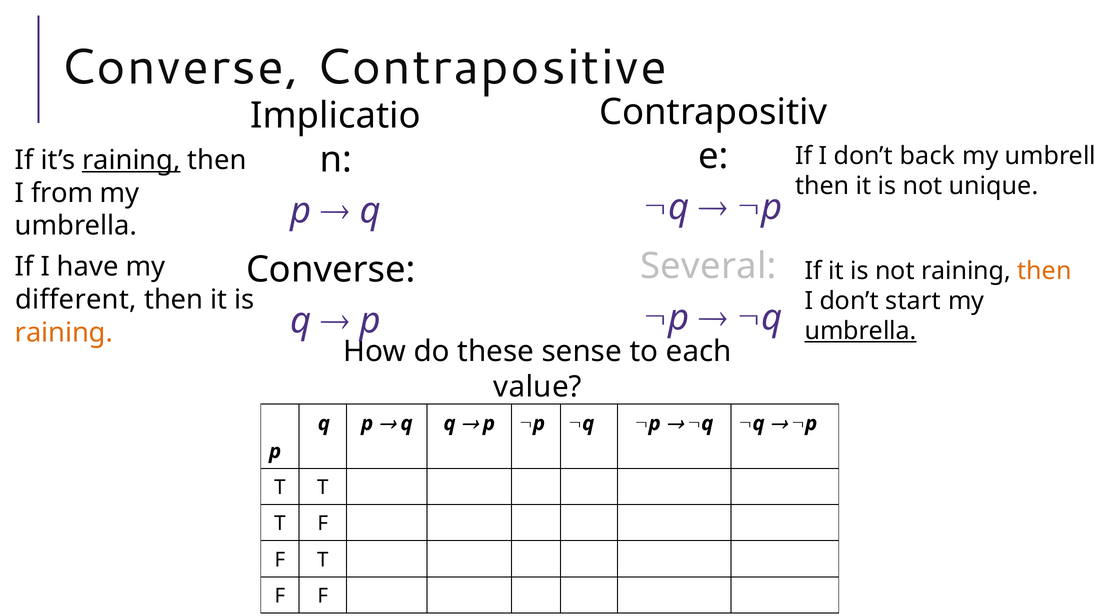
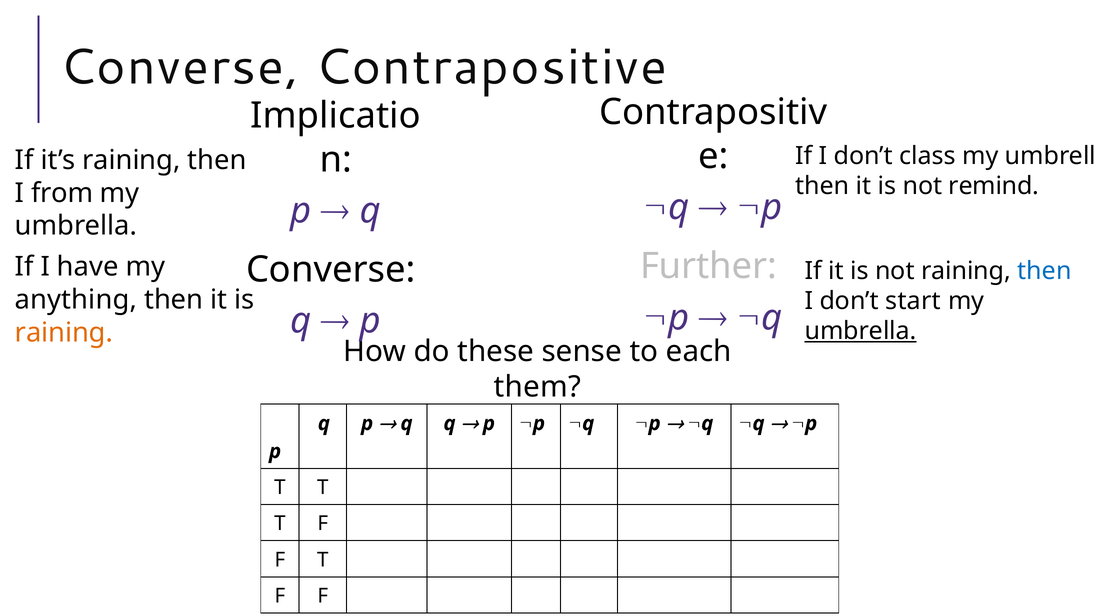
back: back -> class (928, 156)
raining underline: present -> none (131, 160)
unique: unique -> remind (994, 186)
Several: Several -> Further (709, 266)
then colour: orange -> blue (1045, 271)
different: different -> anything (76, 299)
value: value -> them (538, 387)
